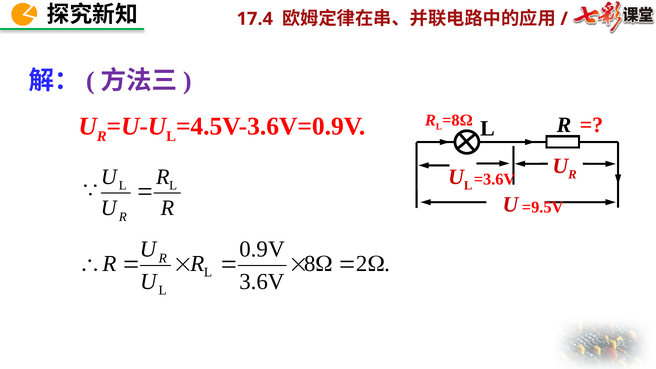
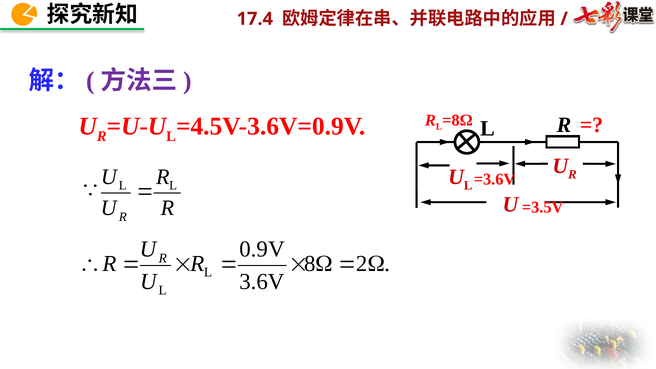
=9.5V: =9.5V -> =3.5V (543, 208)
